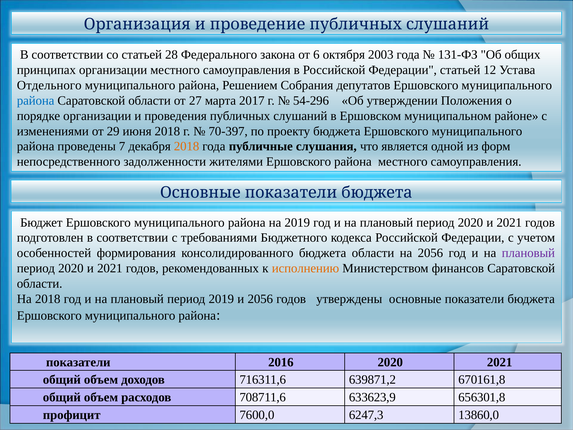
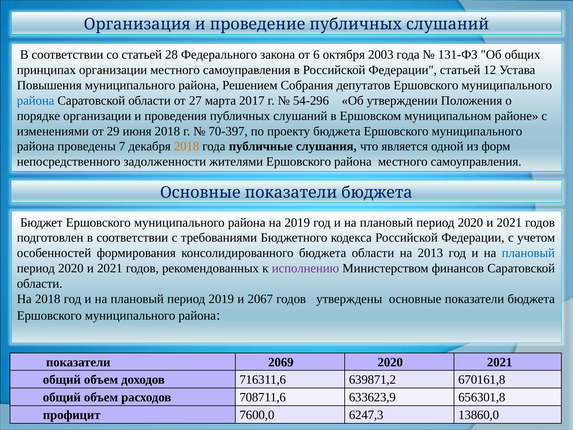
Отдельного: Отдельного -> Повышения (49, 85)
на 2056: 2056 -> 2013 (430, 253)
плановый colour: purple -> blue (528, 253)
исполнению colour: orange -> purple (306, 268)
и 2056: 2056 -> 2067 (260, 299)
2016: 2016 -> 2069 (281, 362)
